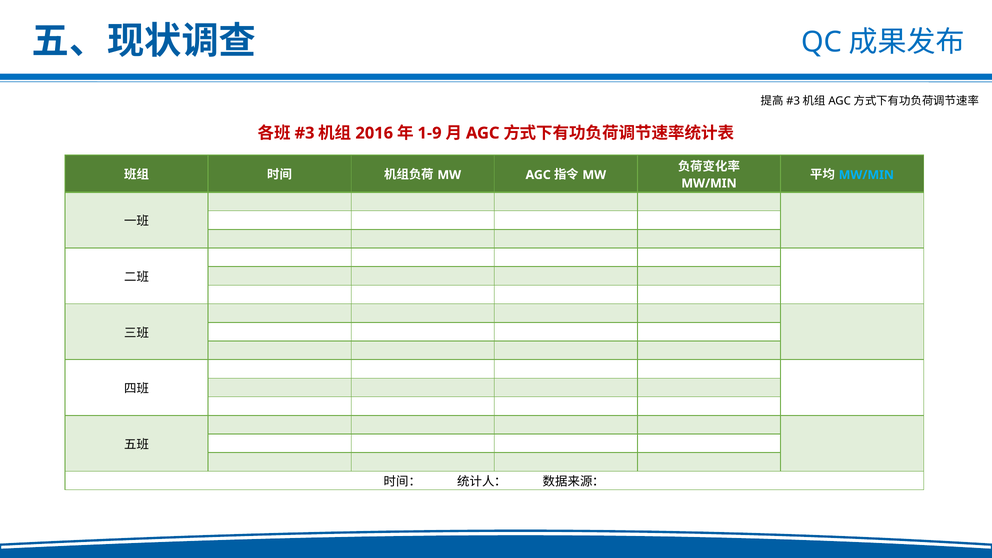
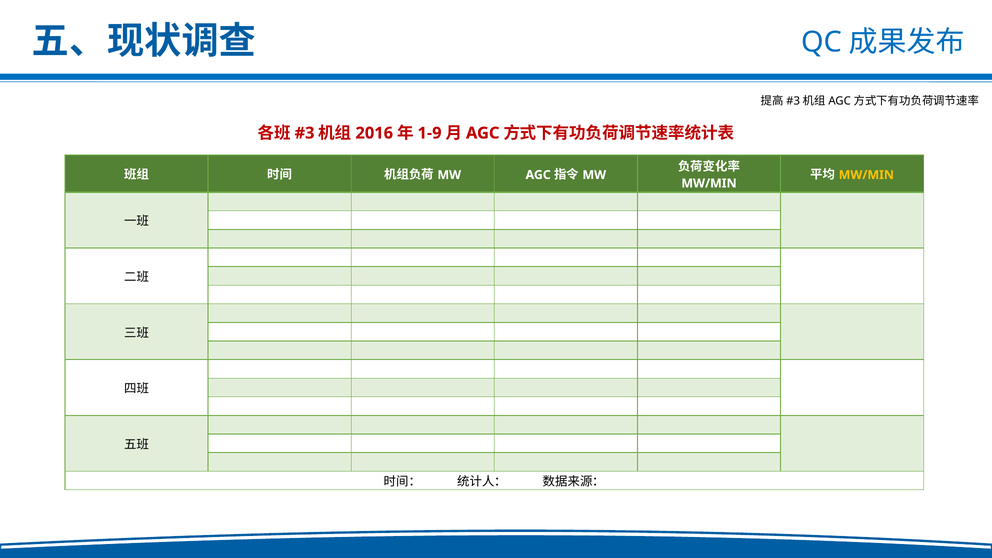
MW/MIN colour: light blue -> yellow (866, 175)
